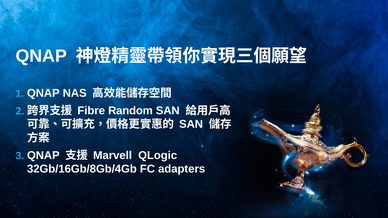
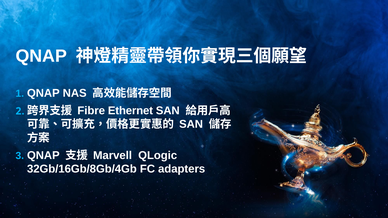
Random: Random -> Ethernet (130, 111)
